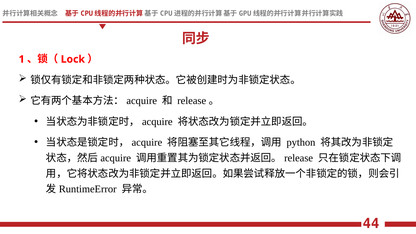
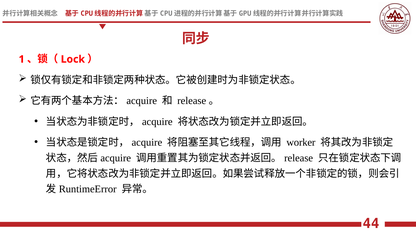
python: python -> worker (301, 142)
